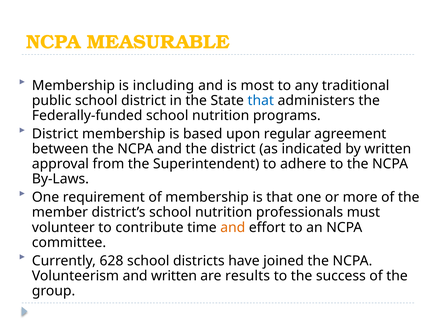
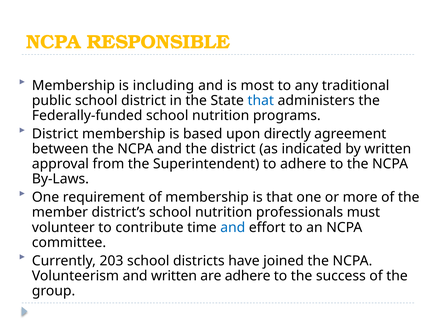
MEASURABLE: MEASURABLE -> RESPONSIBLE (158, 42)
regular: regular -> directly (287, 134)
and colour: orange -> blue (233, 227)
628: 628 -> 203 (111, 261)
are results: results -> adhere (248, 276)
